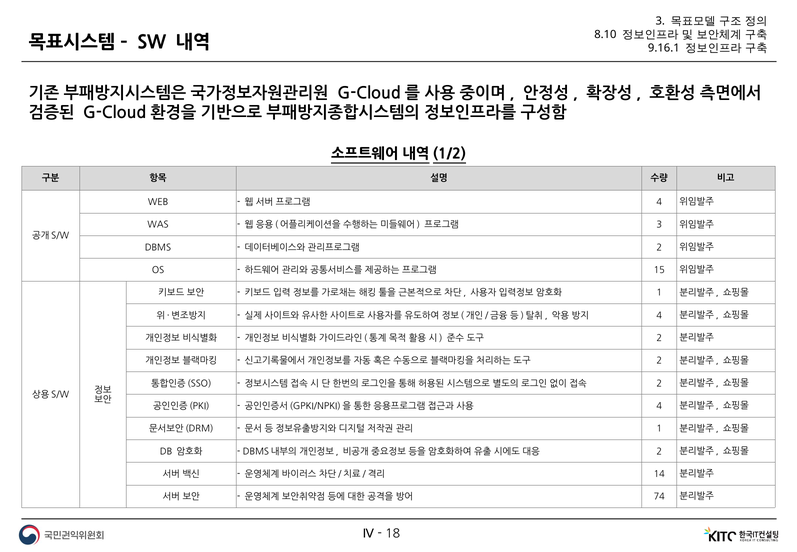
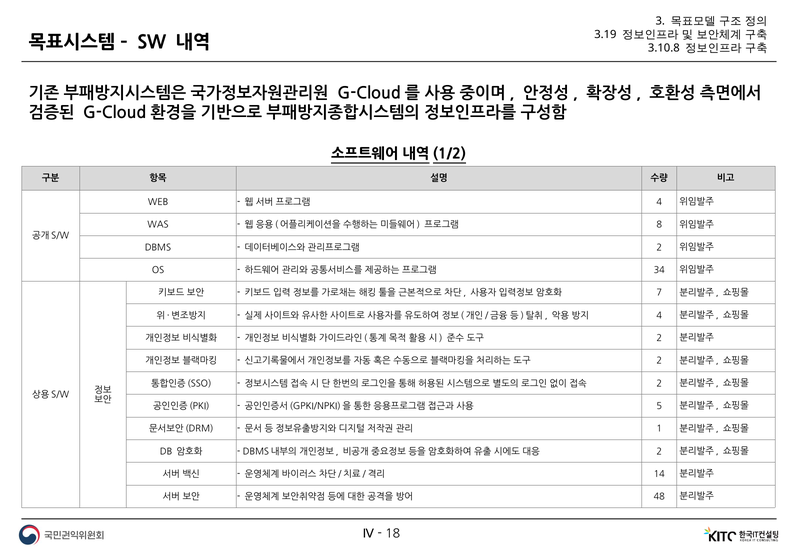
8.10: 8.10 -> 3.19 (605, 34)
9.16.1: 9.16.1 -> 3.10.8 (664, 48)
3: 3 -> 8 (659, 225)
15: 15 -> 34 (659, 270)
1: 1 -> 7 (659, 293)
4: 4 -> 5 (659, 406)
74: 74 -> 48 (659, 497)
